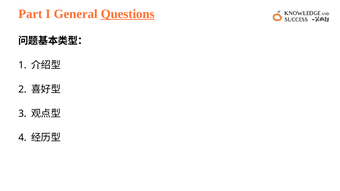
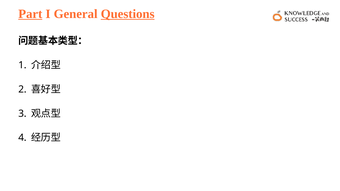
Part underline: none -> present (30, 14)
